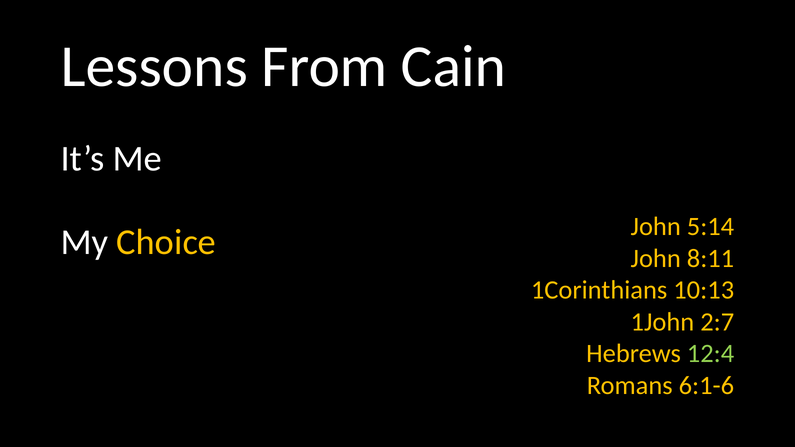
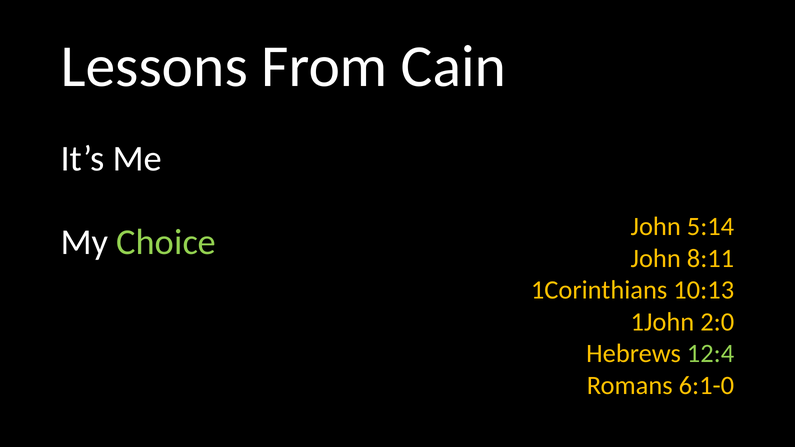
Choice colour: yellow -> light green (166, 242)
2:7: 2:7 -> 2:0 (717, 322)
6:1-6: 6:1-6 -> 6:1-0 (706, 386)
